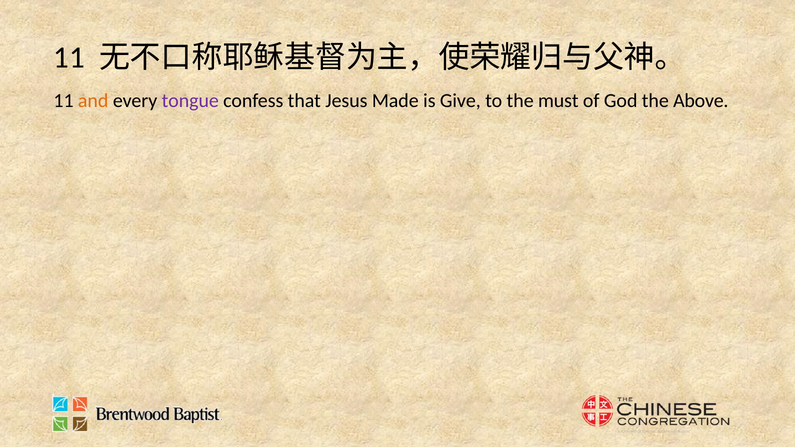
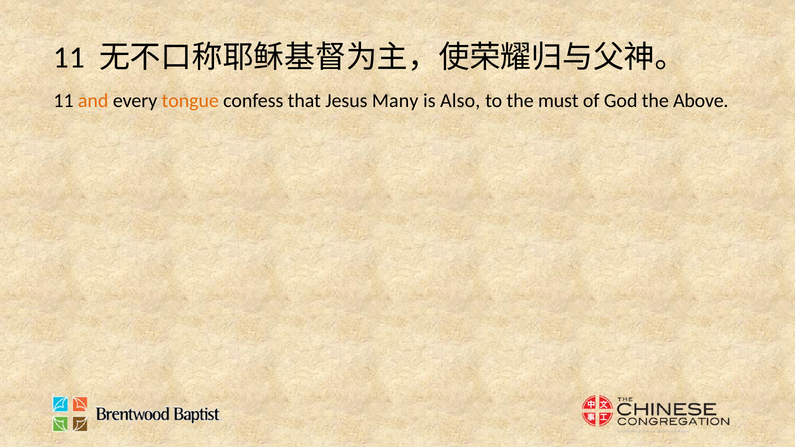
tongue colour: purple -> orange (190, 101)
Made: Made -> Many (395, 101)
Give: Give -> Also (460, 101)
